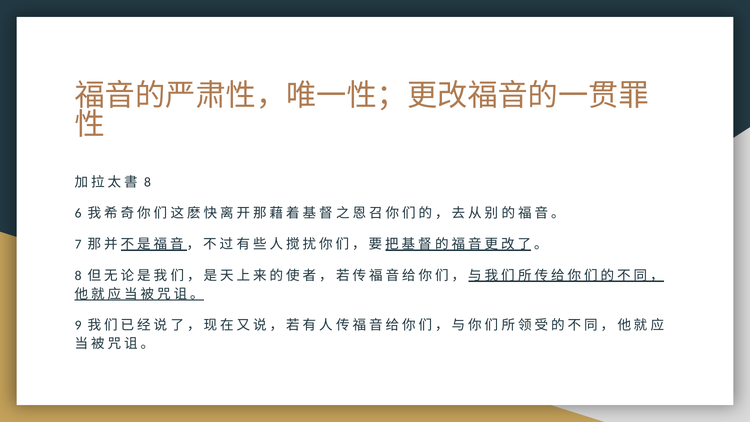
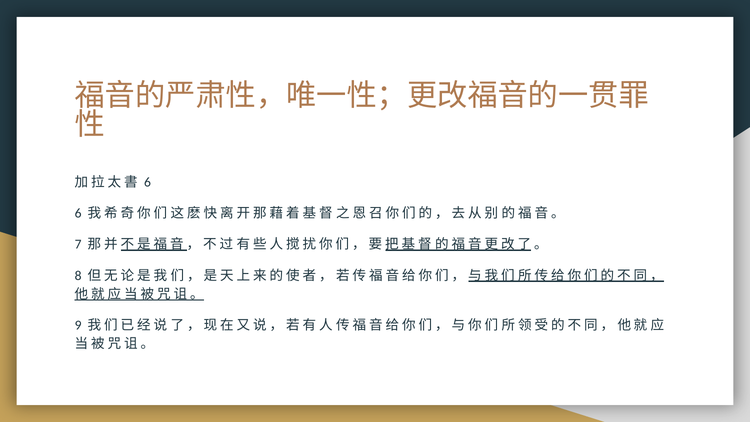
8: 8 -> 6 (147, 182)
